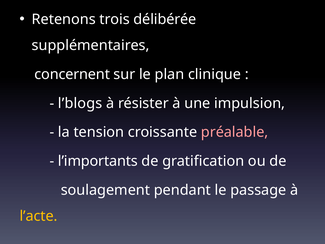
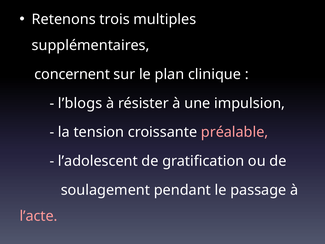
délibérée: délibérée -> multiples (165, 19)
l’importants: l’importants -> l’adolescent (98, 161)
l’acte colour: yellow -> pink (39, 216)
